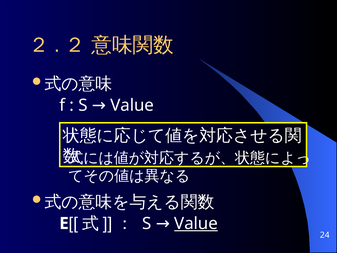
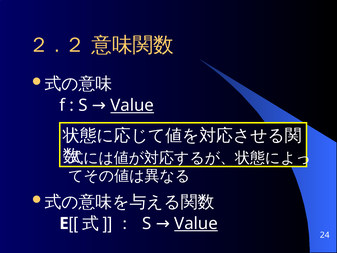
Value underline: none -> present (132, 105)
